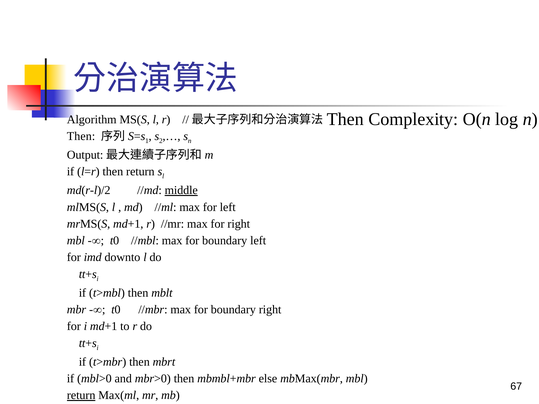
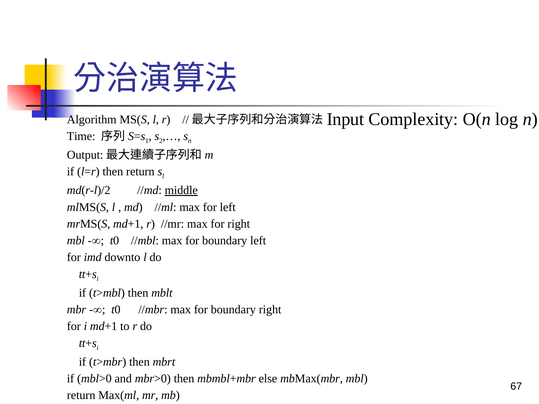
Then: Then -> Input (345, 119)
Then: Then -> Time (81, 136)
return underline: present -> none (81, 396)
